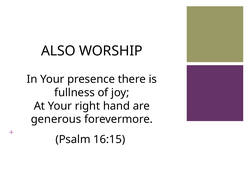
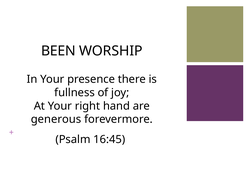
ALSO: ALSO -> BEEN (58, 51)
16:15: 16:15 -> 16:45 (109, 140)
